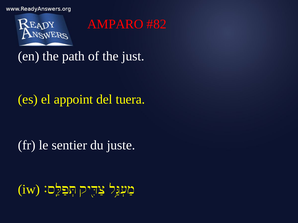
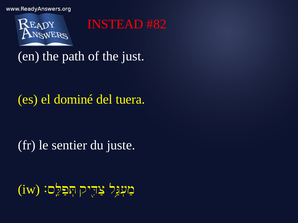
AMPARO: AMPARO -> INSTEAD (115, 24)
appoint: appoint -> dominé (74, 99)
